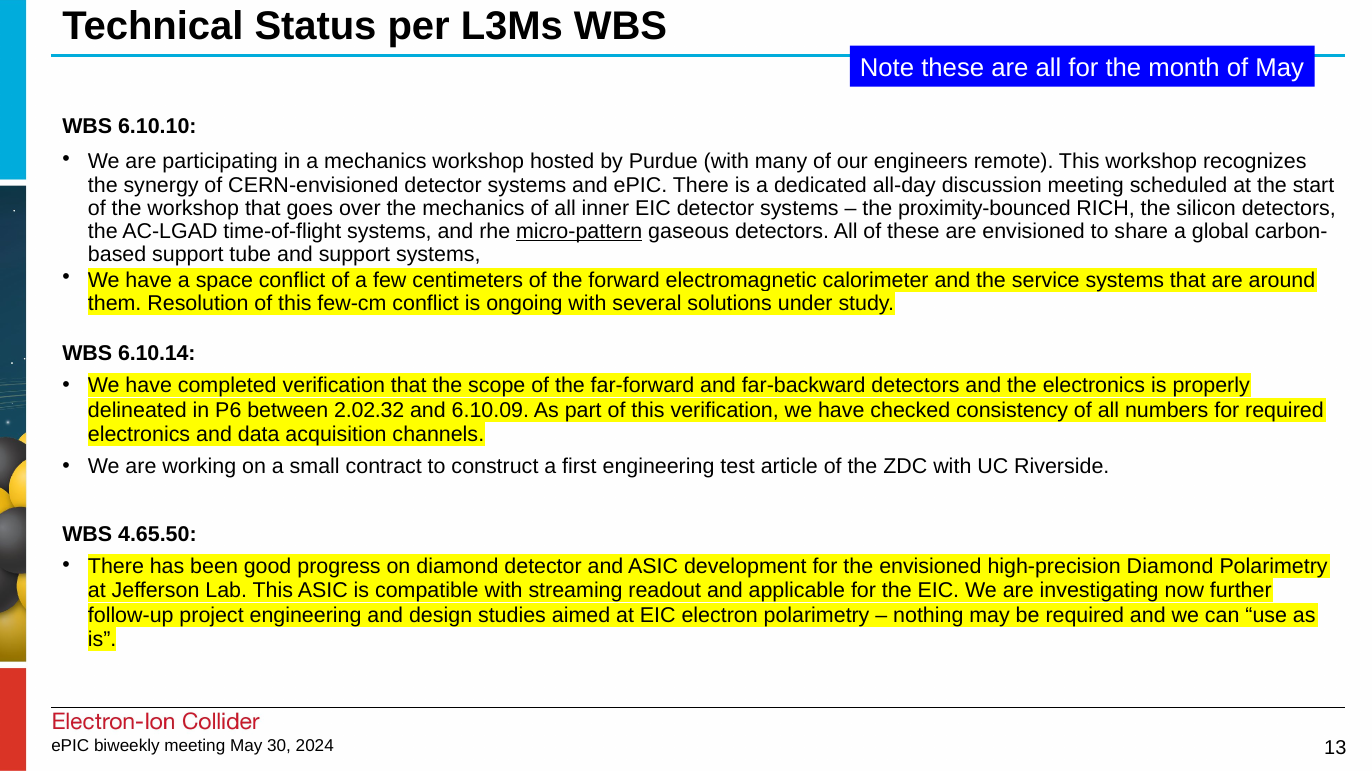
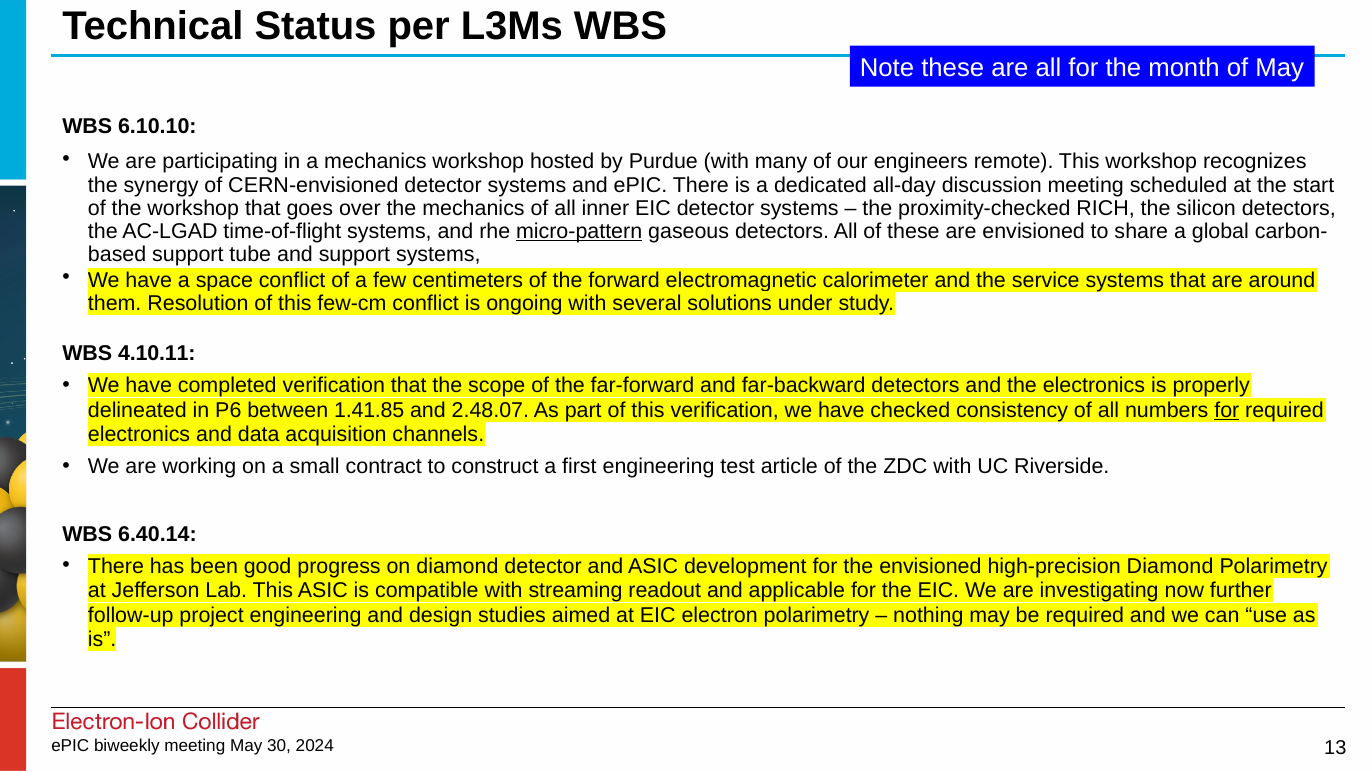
proximity-bounced: proximity-bounced -> proximity-checked (984, 208)
6.10.14: 6.10.14 -> 4.10.11 (157, 354)
2.02.32: 2.02.32 -> 1.41.85 (369, 411)
6.10.09: 6.10.09 -> 2.48.07 (490, 411)
for underline: none -> present (1227, 411)
4.65.50: 4.65.50 -> 6.40.14 (157, 534)
